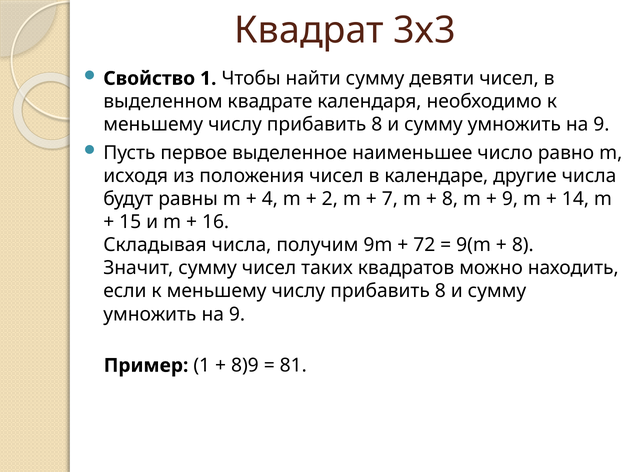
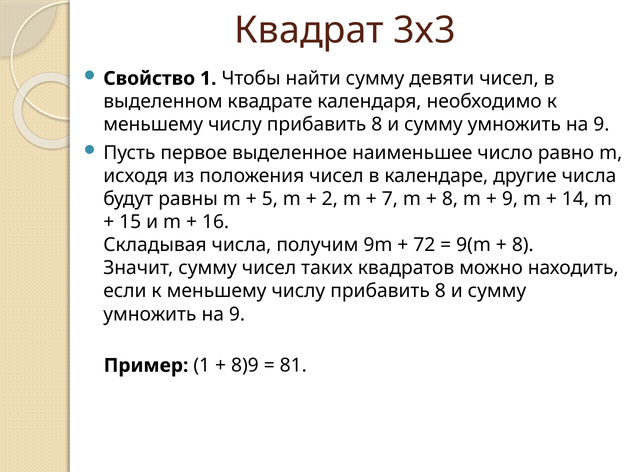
4: 4 -> 5 (270, 199)
